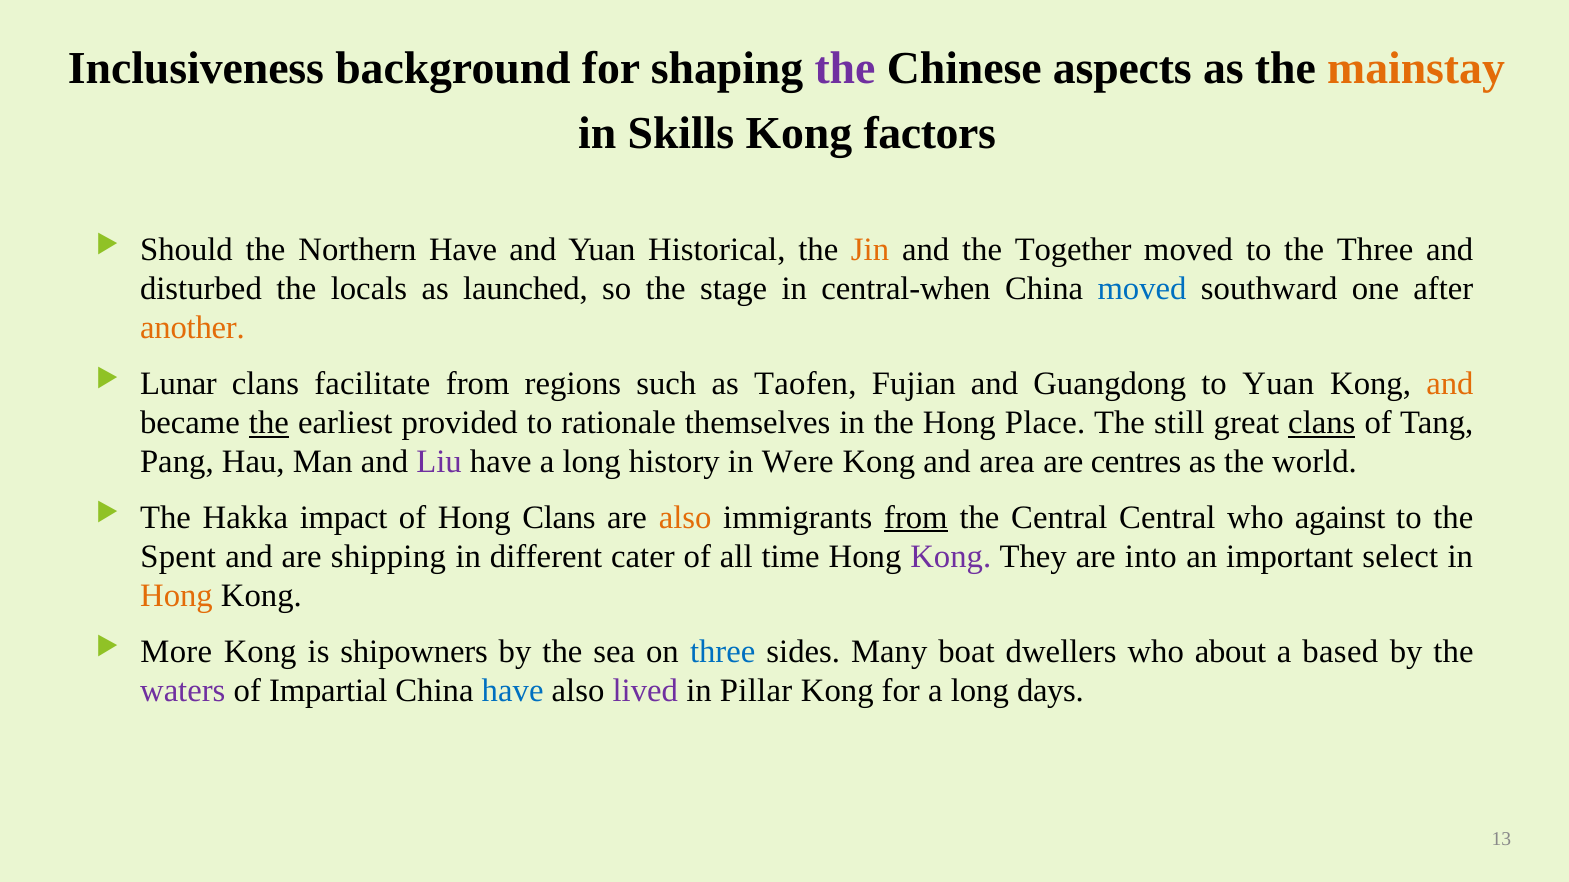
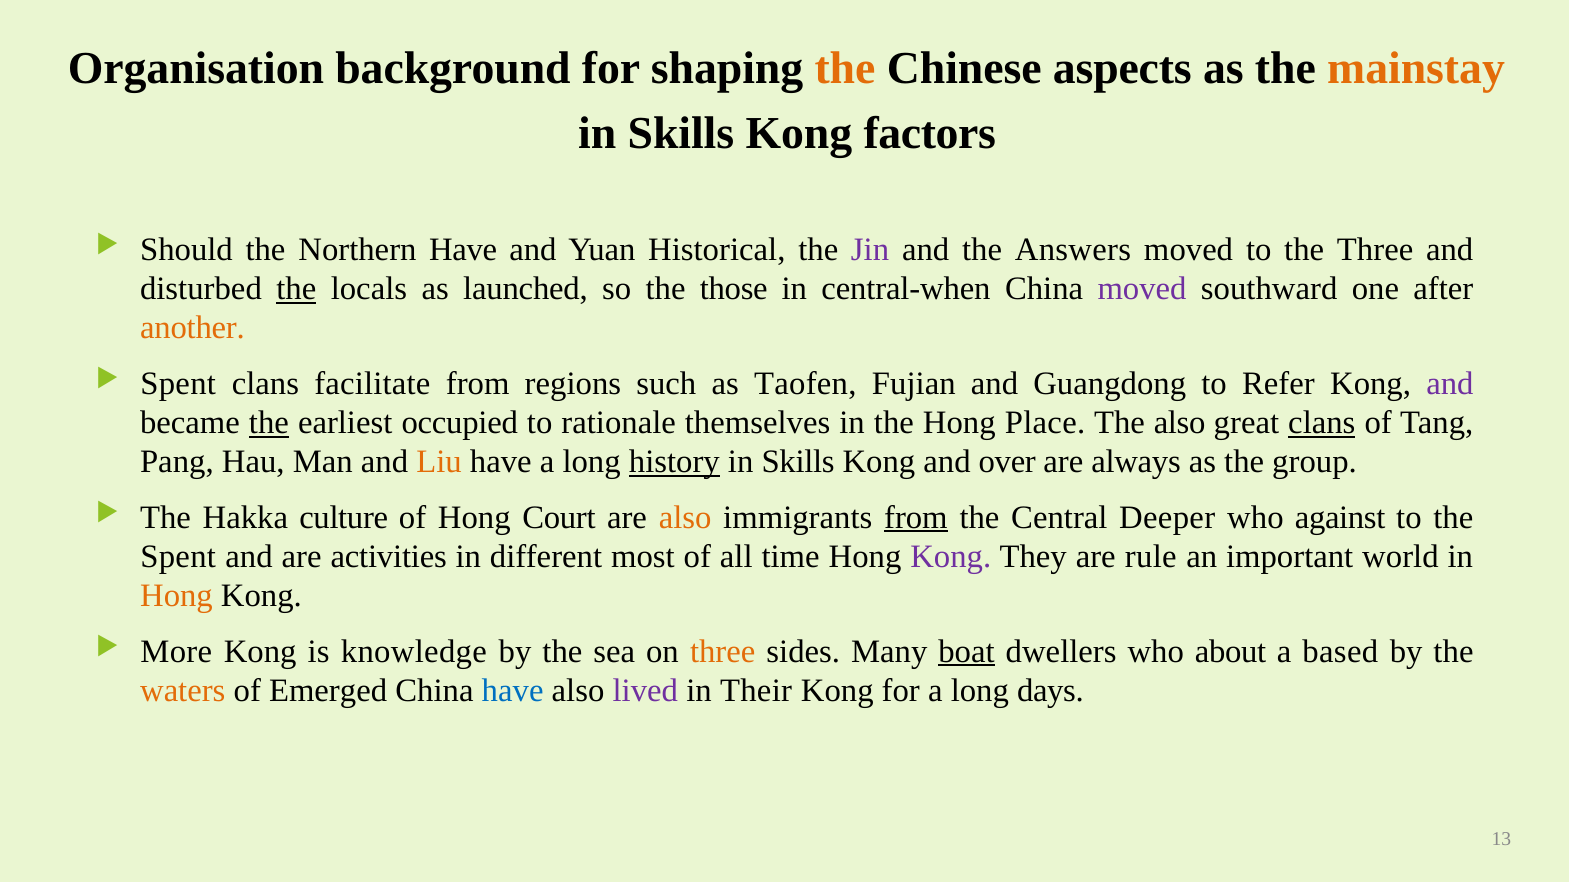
Inclusiveness: Inclusiveness -> Organisation (196, 68)
the colour: purple -> orange (845, 68)
Jin colour: orange -> purple (870, 250)
Together: Together -> Answers (1073, 250)
the underline: none -> present (296, 289)
stage: stage -> those (734, 289)
moved colour: blue -> purple (1142, 289)
Lunar: Lunar -> Spent (178, 384)
to Yuan: Yuan -> Refer (1278, 384)
and colour: orange -> purple (1450, 384)
provided: provided -> occupied (460, 423)
The still: still -> also (1180, 423)
Liu colour: purple -> orange (439, 462)
history underline: none -> present (674, 462)
Were: Were -> Skills (798, 462)
area: area -> over (1007, 462)
centres: centres -> always (1136, 462)
world: world -> group (1315, 462)
impact: impact -> culture (344, 518)
Hong Clans: Clans -> Court (559, 518)
Central Central: Central -> Deeper (1167, 518)
shipping: shipping -> activities (389, 557)
cater: cater -> most (643, 557)
into: into -> rule (1151, 557)
select: select -> world (1400, 557)
shipowners: shipowners -> knowledge (414, 652)
three colour: blue -> orange (723, 652)
boat underline: none -> present (966, 652)
waters colour: purple -> orange (183, 691)
Impartial: Impartial -> Emerged (328, 691)
Pillar: Pillar -> Their (756, 691)
